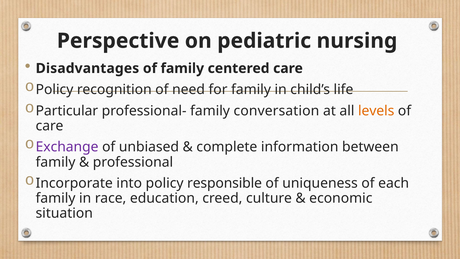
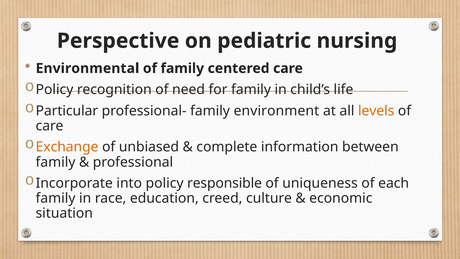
Disadvantages: Disadvantages -> Environmental (87, 68)
conversation: conversation -> environment (276, 111)
Exchange colour: purple -> orange (67, 147)
